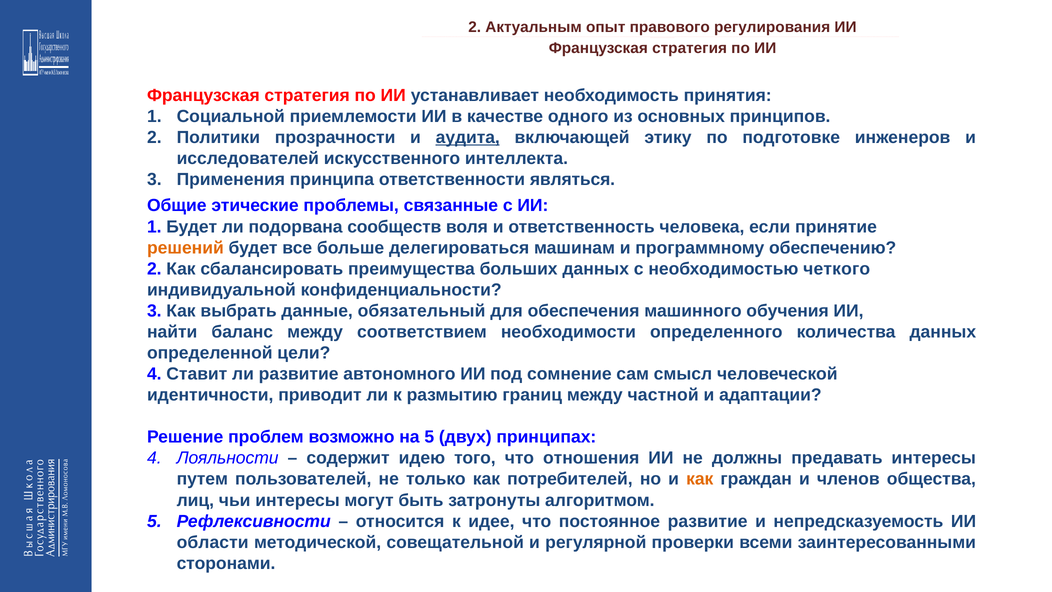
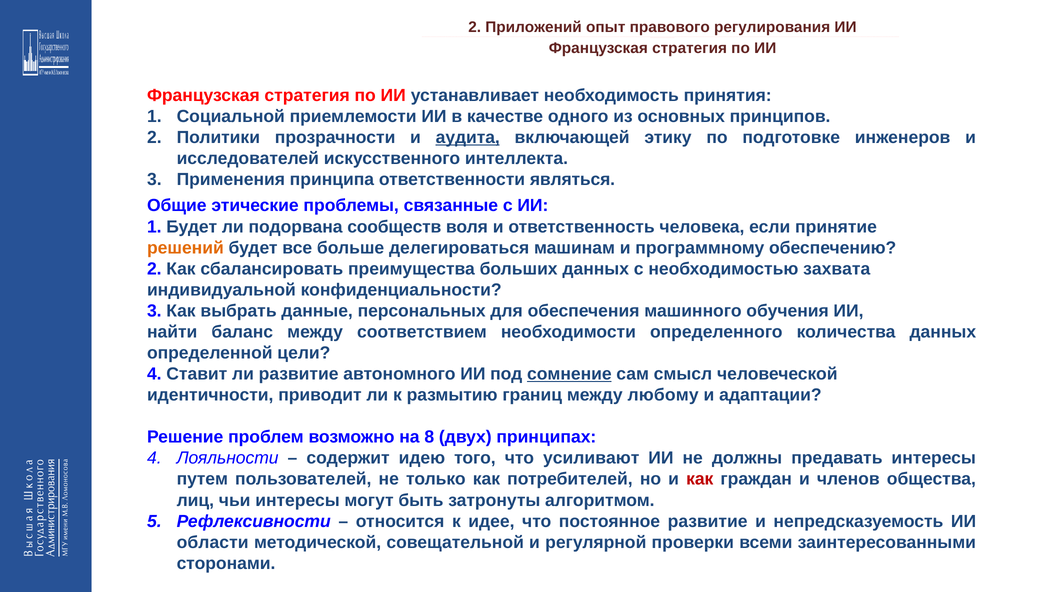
Актуальным: Актуальным -> Приложений (534, 27)
четкого: четкого -> захвата (837, 269)
обязательный: обязательный -> персональных (422, 311)
сомнение underline: none -> present (569, 374)
частной: частной -> любому (663, 395)
на 5: 5 -> 8 (429, 437)
отношения: отношения -> усиливают (591, 458)
как colour: orange -> red (700, 479)
